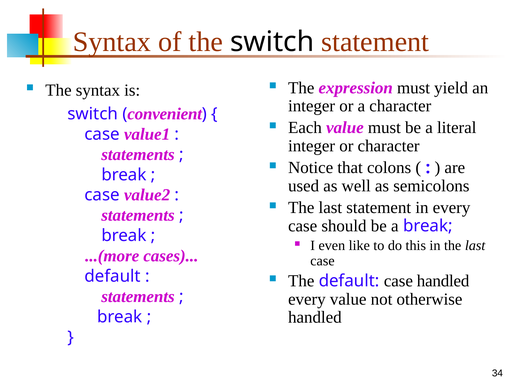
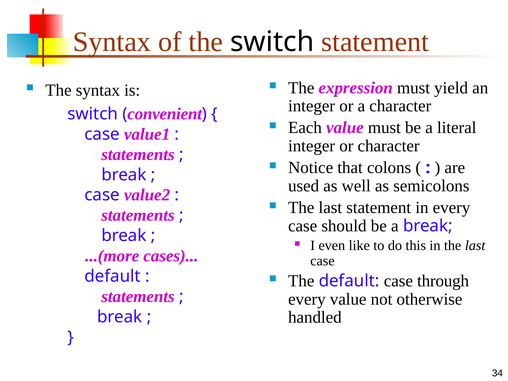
case handled: handled -> through (443, 281)
